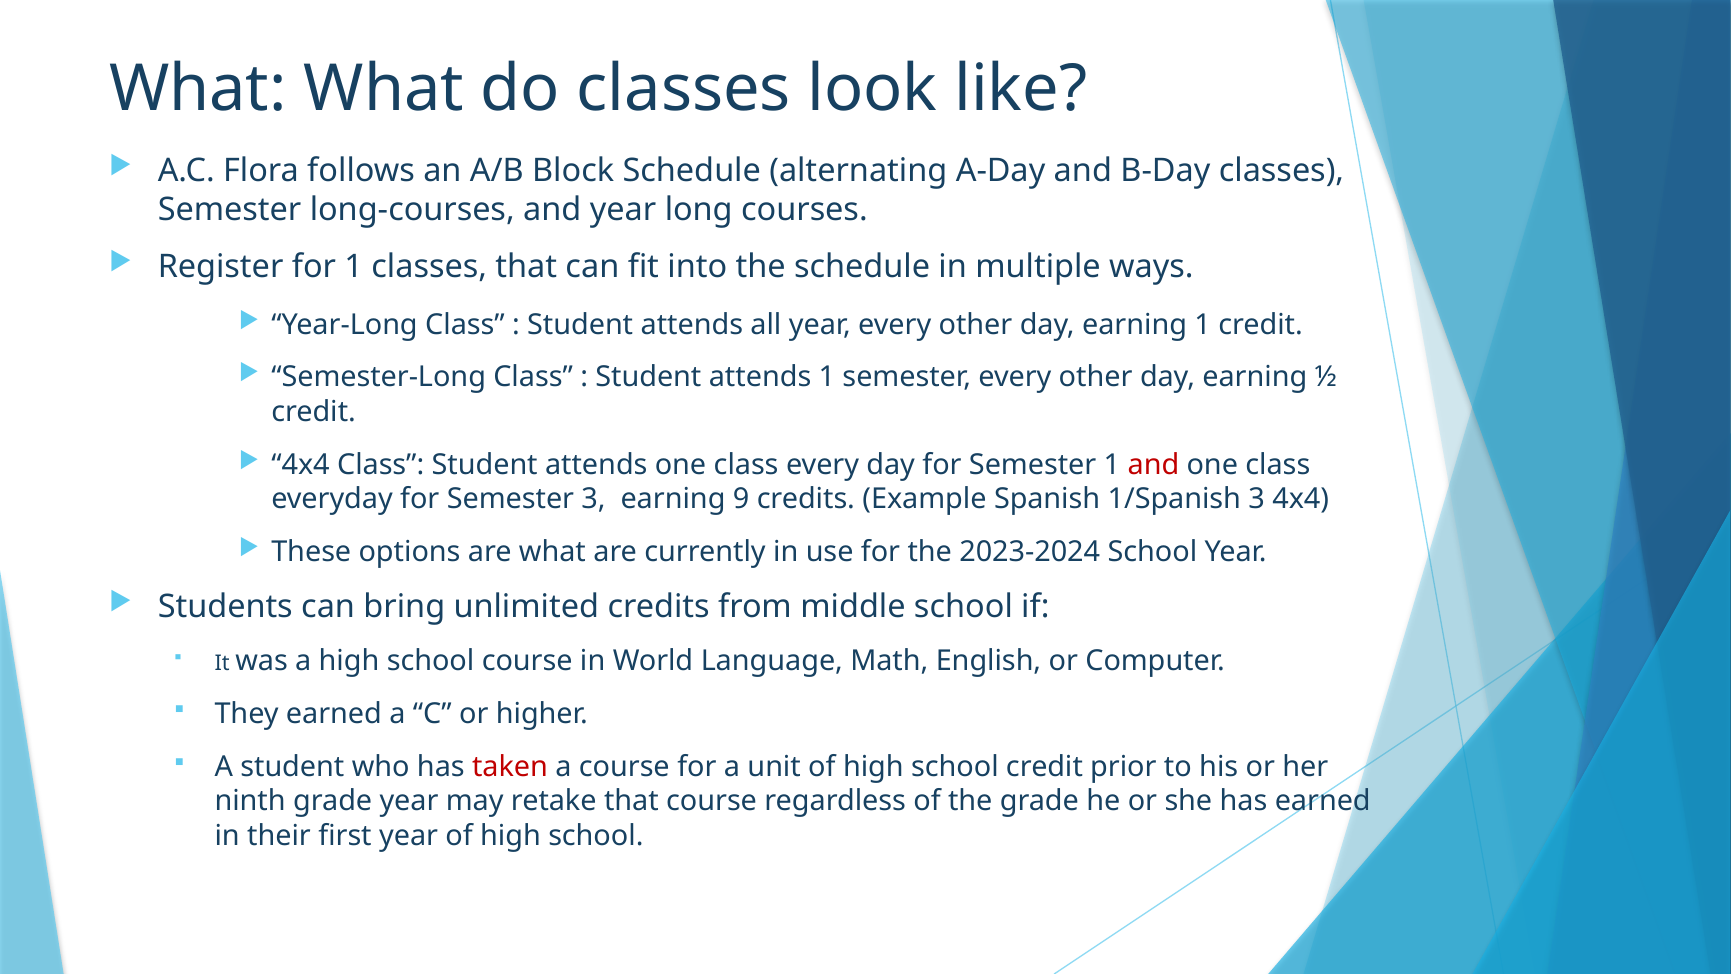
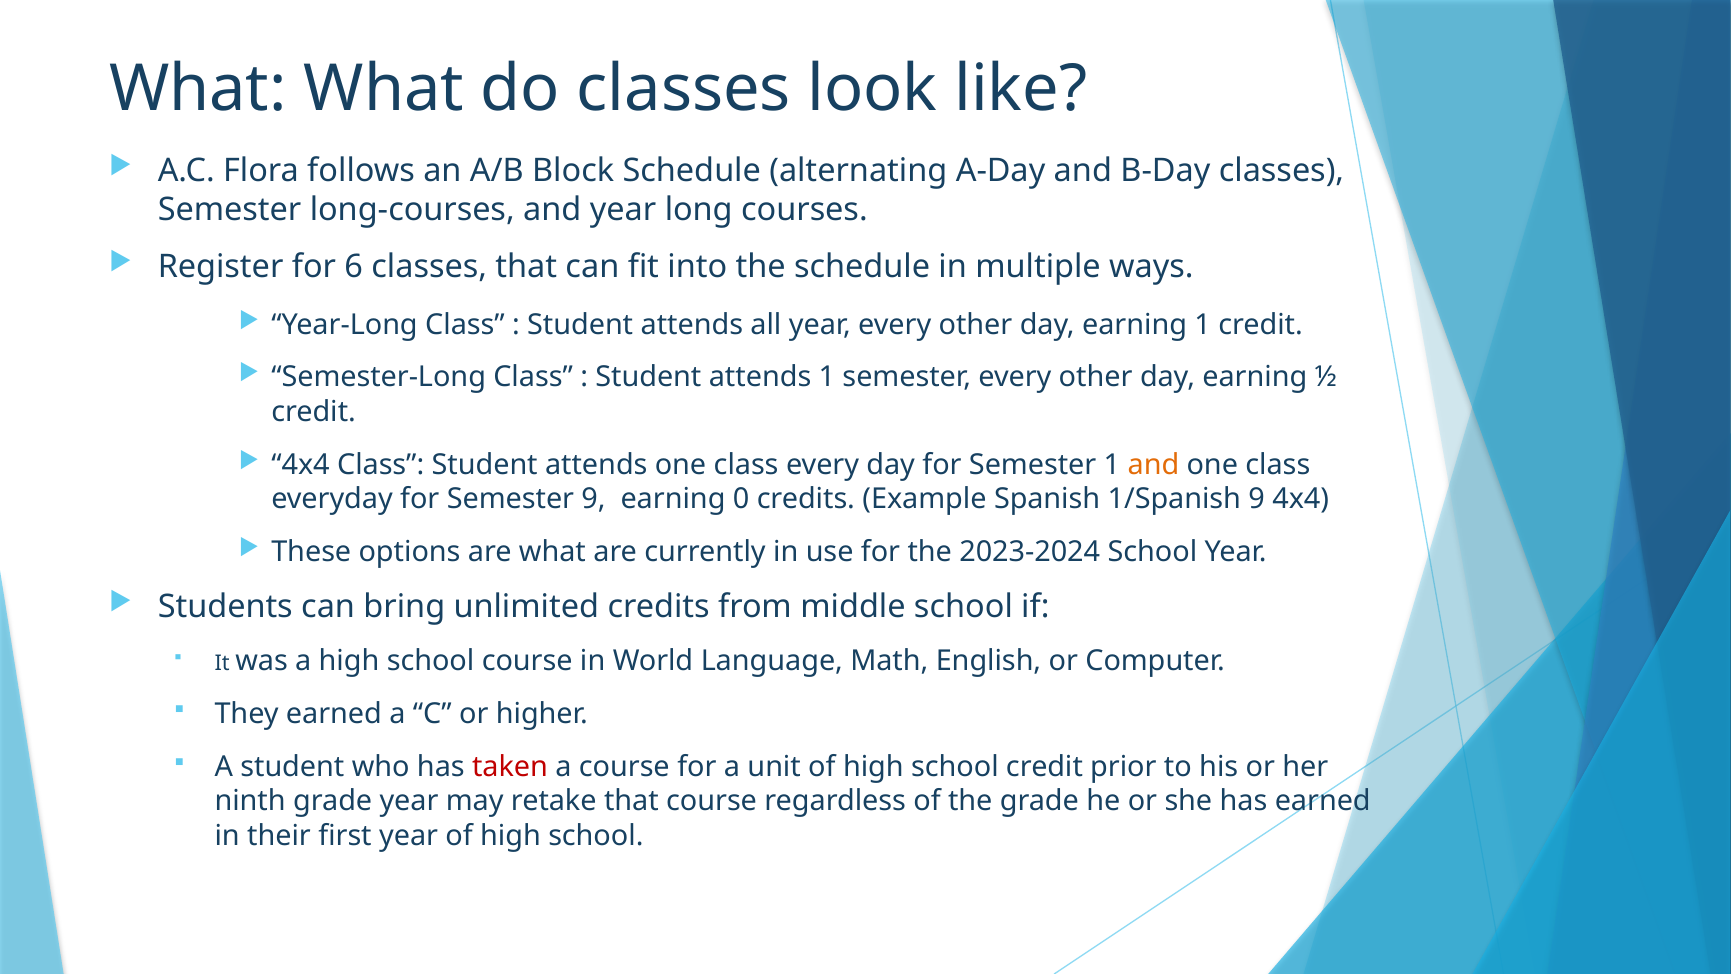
for 1: 1 -> 6 (354, 267)
and colour: red -> orange (1153, 464)
Semester 3: 3 -> 9 (594, 499)
9: 9 -> 0 (741, 499)
1/Spanish 3: 3 -> 9 (1257, 499)
